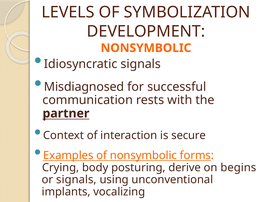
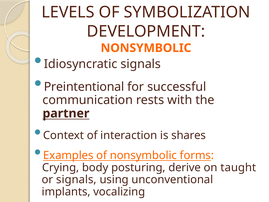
Misdiagnosed: Misdiagnosed -> Preintentional (84, 87)
secure: secure -> shares (189, 135)
begins: begins -> taught (238, 167)
